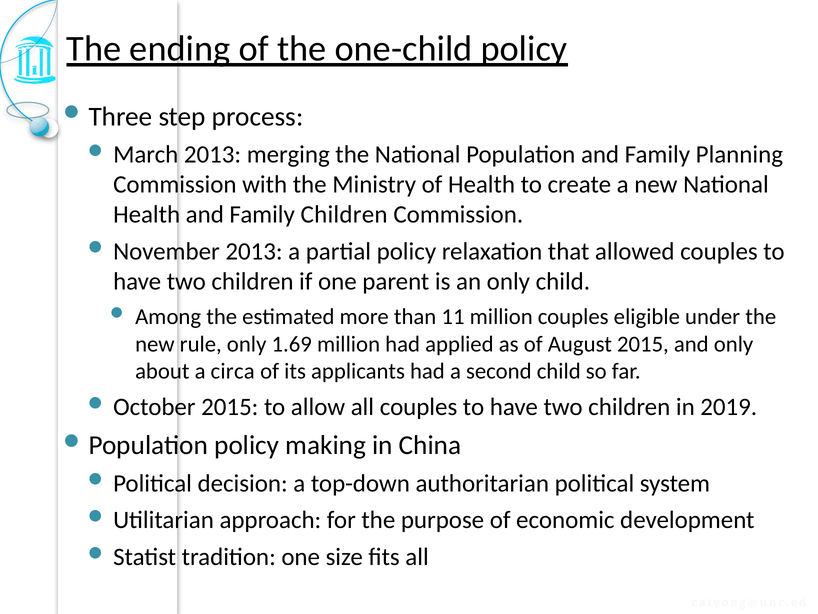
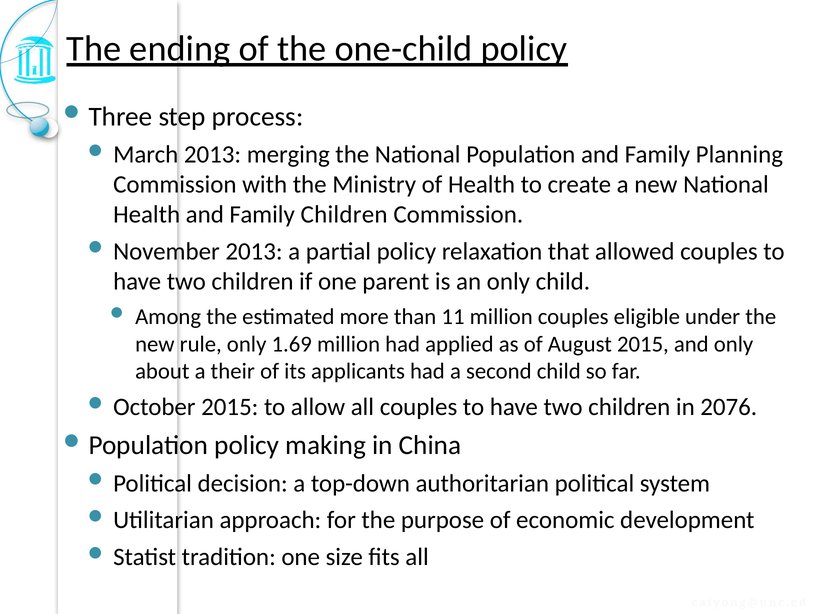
circa: circa -> their (233, 371)
2019: 2019 -> 2076 (729, 407)
